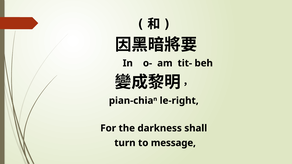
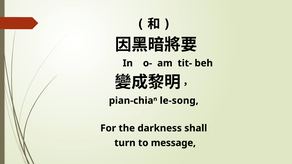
le-right: le-right -> le-song (179, 101)
